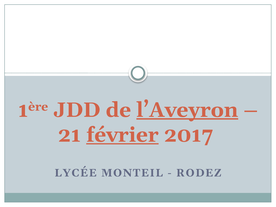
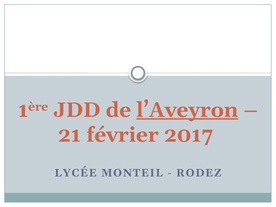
février underline: present -> none (122, 135)
